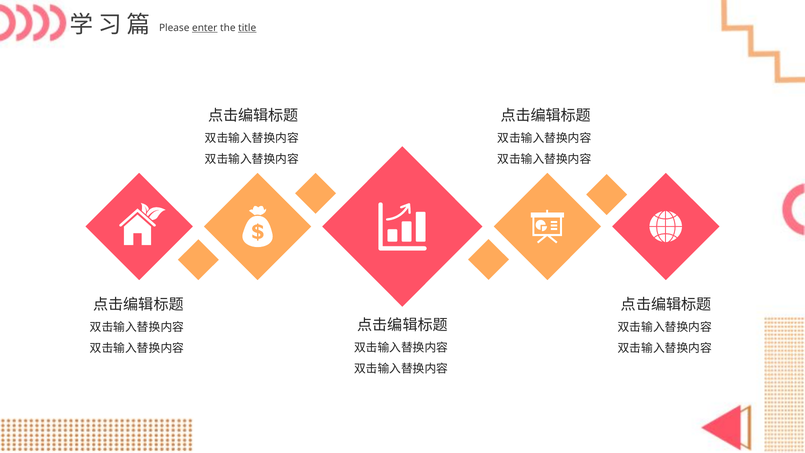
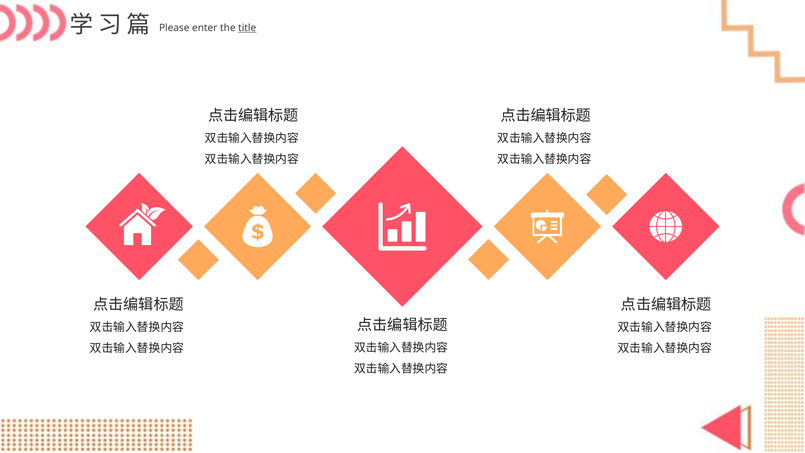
enter underline: present -> none (205, 28)
